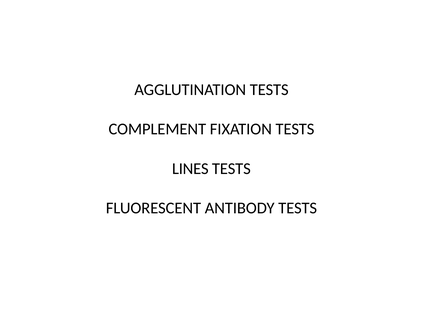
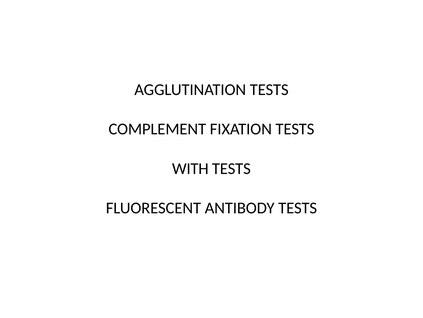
LINES: LINES -> WITH (190, 168)
